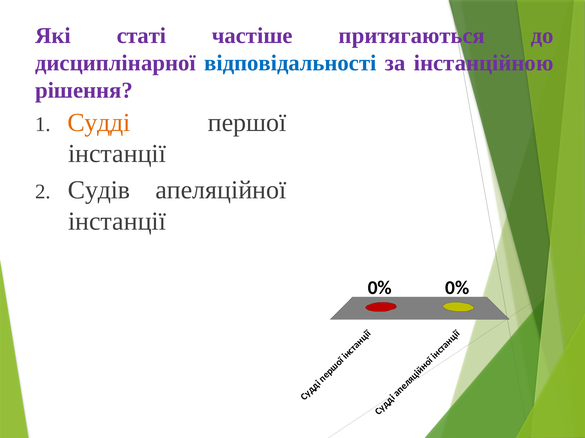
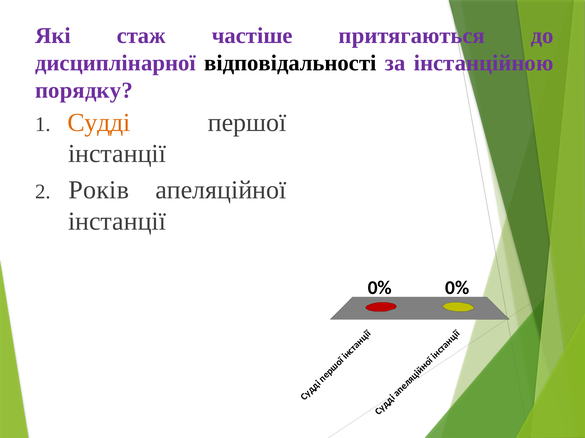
статі: статі -> стаж (141, 36)
відповідальності colour: blue -> black (290, 63)
рішення: рішення -> порядку (84, 90)
Судів: Судів -> Років (99, 190)
